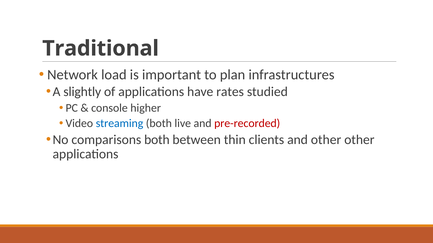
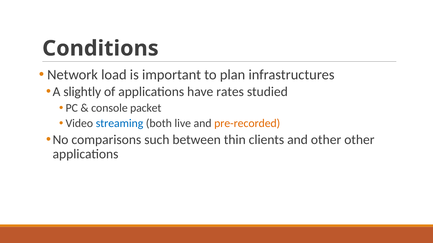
Traditional: Traditional -> Conditions (100, 49)
higher: higher -> packet (146, 108)
pre-recorded colour: red -> orange (247, 124)
comparisons both: both -> such (157, 140)
